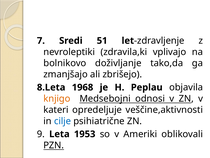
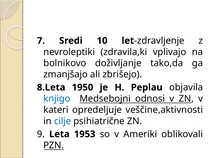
51: 51 -> 10 (102, 41)
1968: 1968 -> 1950 (83, 87)
knjigo colour: orange -> blue (57, 98)
